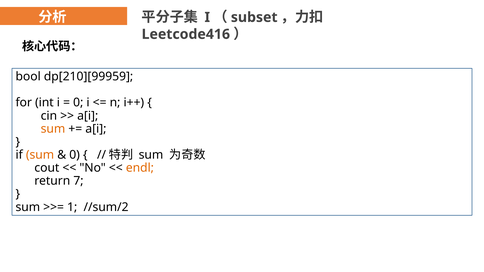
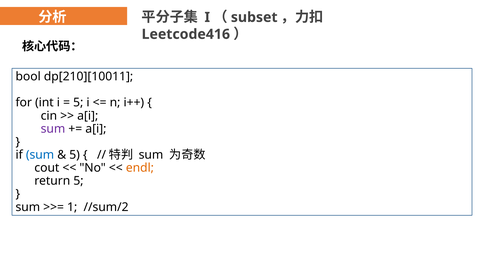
dp[210][99959: dp[210][99959 -> dp[210][10011 (89, 77)
0: 0 -> 5 (78, 103)
sum colour: orange -> purple (53, 129)
sum colour: orange -> blue (40, 155)
0: 0 -> 5 (75, 155)
return 7: 7 -> 5 (78, 181)
